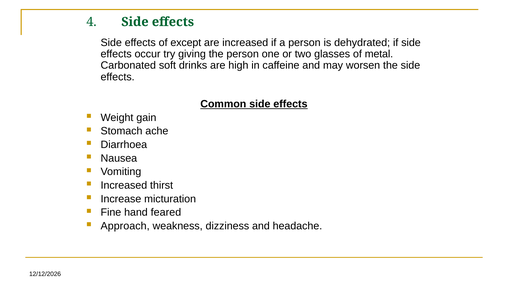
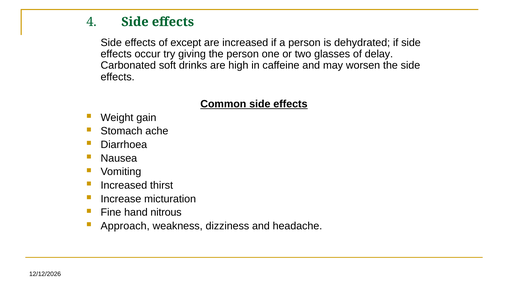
metal: metal -> delay (379, 54)
feared: feared -> nitrous (166, 212)
